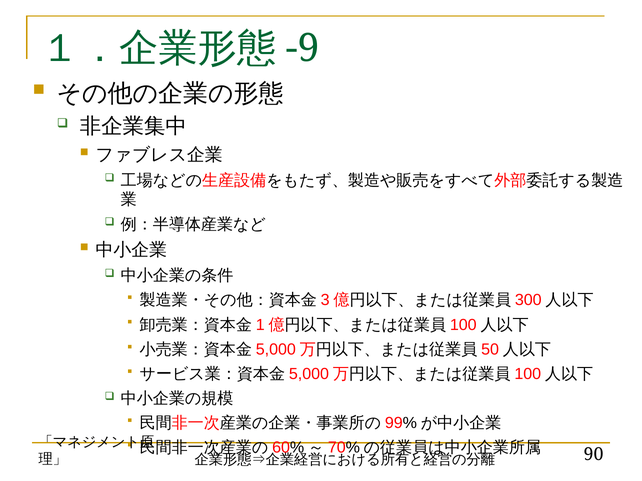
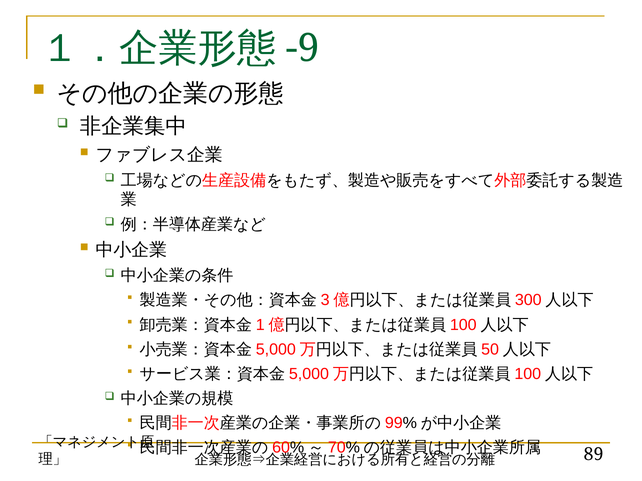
90: 90 -> 89 (594, 455)
